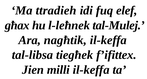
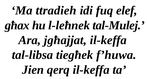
nagħtik: nagħtik -> jgħajjat (65, 40)
f’ifittex: f’ifittex -> f’huwa (116, 55)
milli: milli -> qerq (58, 70)
